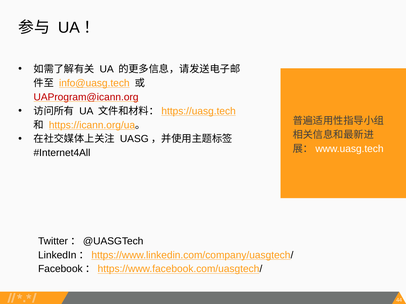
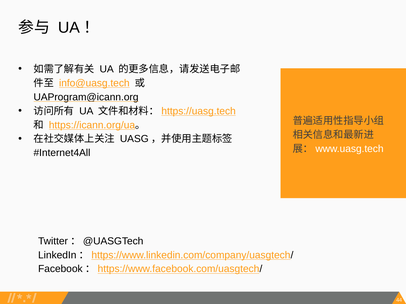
UAProgram@icann.org colour: red -> black (86, 97)
